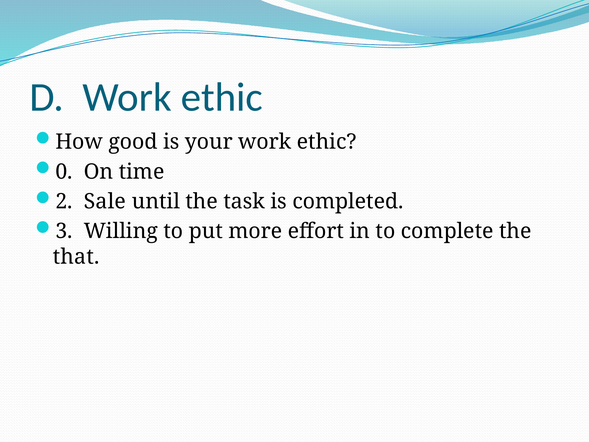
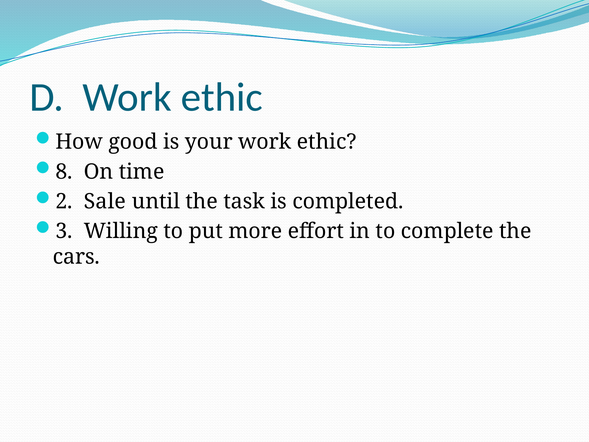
0: 0 -> 8 (64, 172)
that: that -> cars (76, 257)
